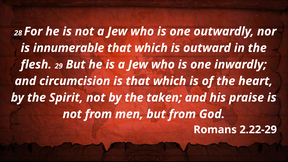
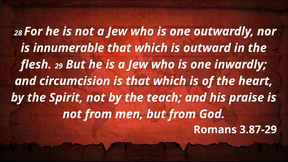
taken: taken -> teach (164, 98)
2.22-29: 2.22-29 -> 3.87-29 (258, 130)
